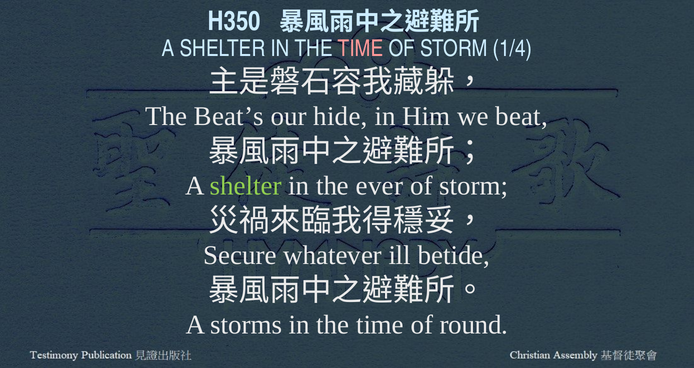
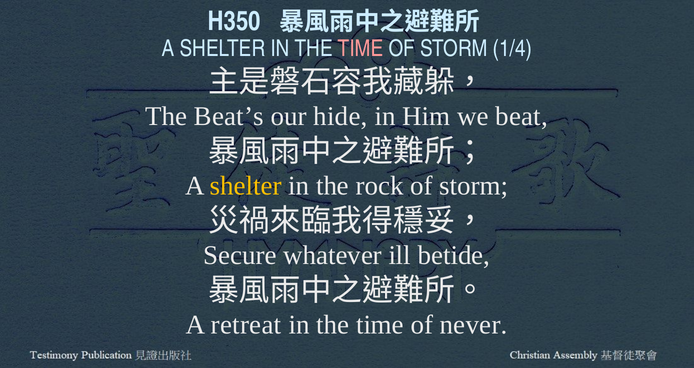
shelter colour: light green -> yellow (246, 186)
ever: ever -> rock (380, 186)
storms: storms -> retreat (246, 325)
round: round -> never (474, 325)
